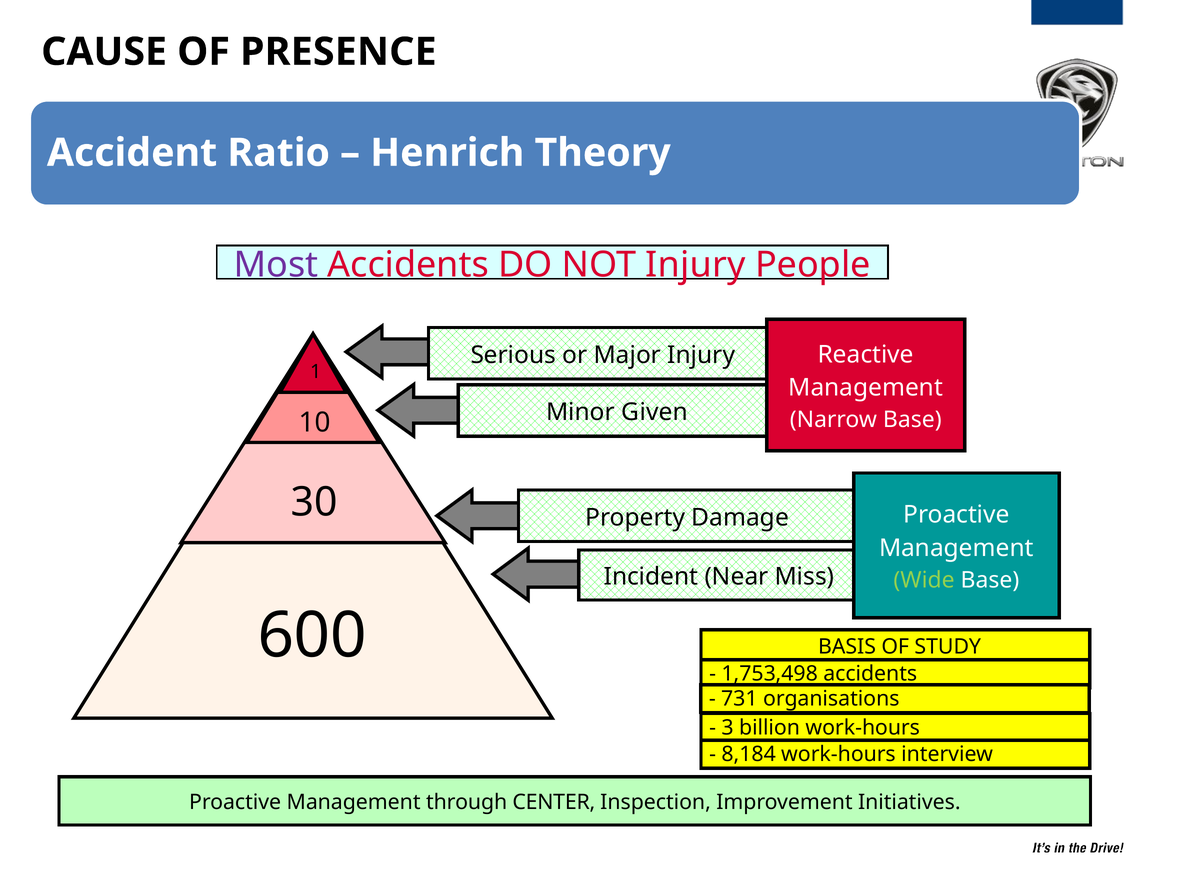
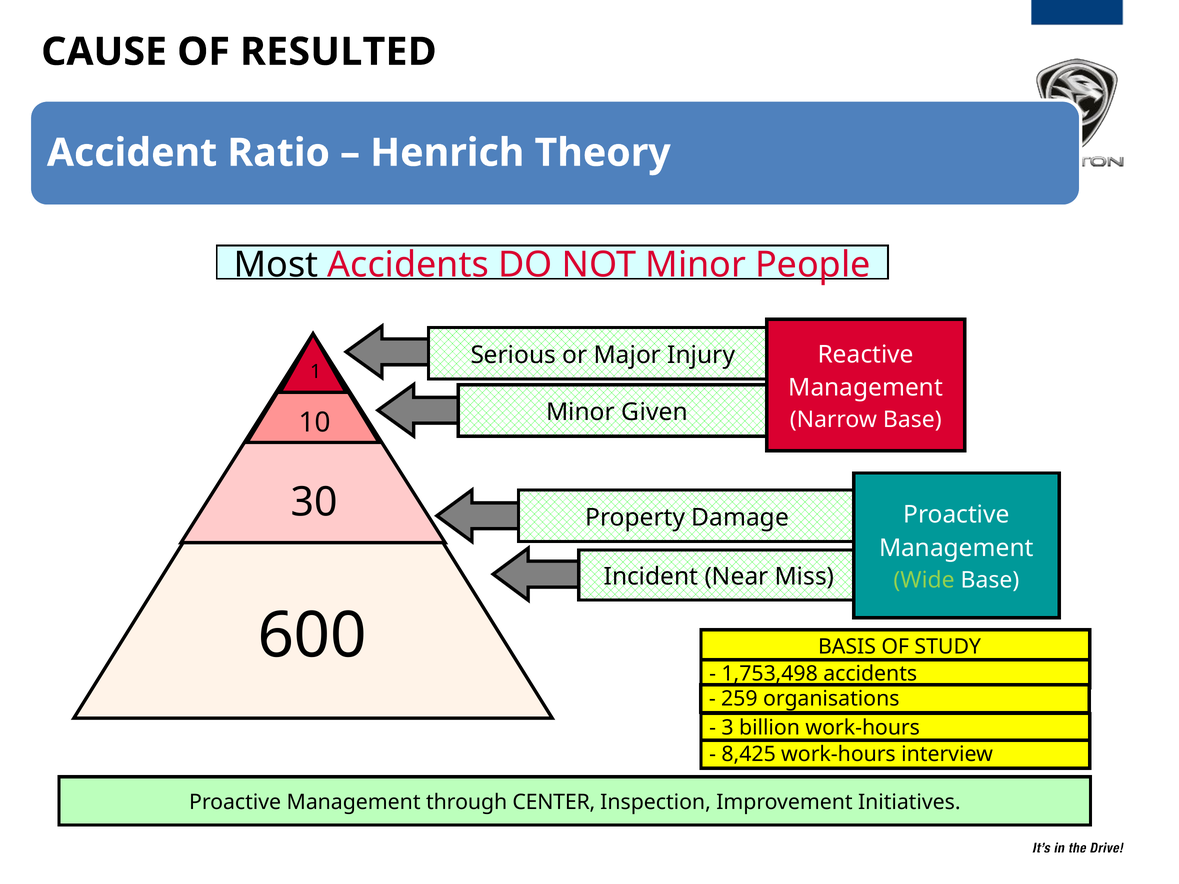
PRESENCE: PRESENCE -> RESULTED (338, 52)
Most colour: purple -> black (276, 265)
NOT Injury: Injury -> Minor (696, 265)
731: 731 -> 259 (739, 699)
8,184: 8,184 -> 8,425 (749, 755)
